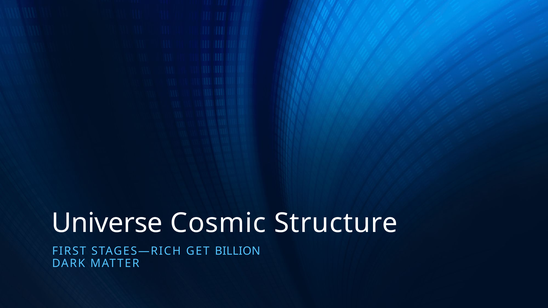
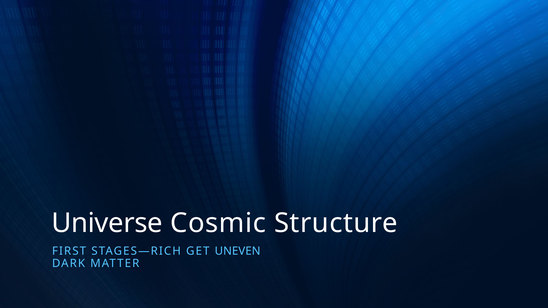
BILLION: BILLION -> UNEVEN (238, 251)
